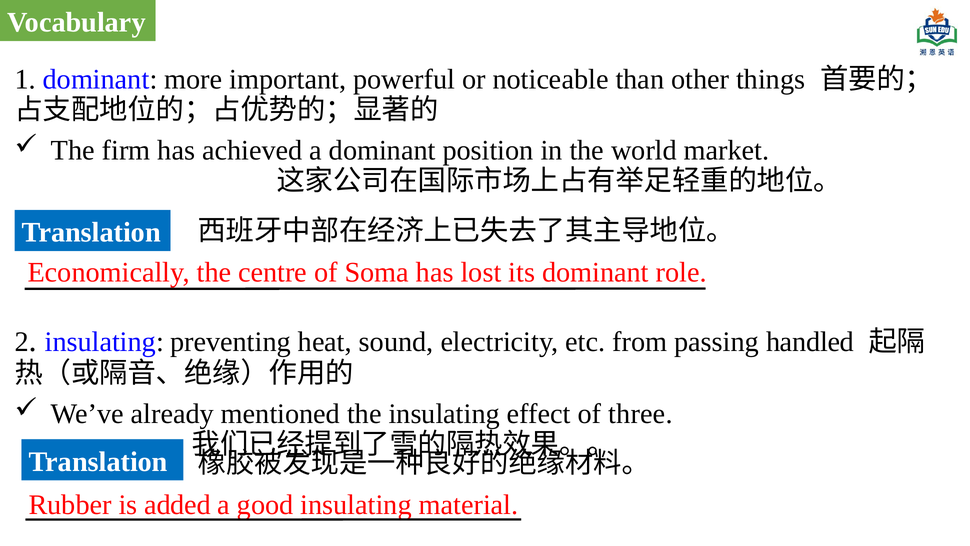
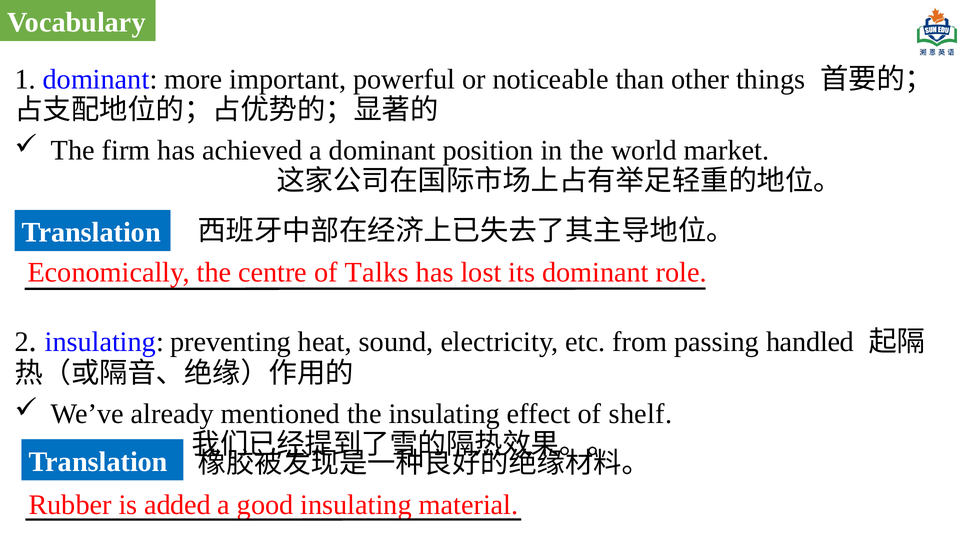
Soma: Soma -> Talks (377, 272)
three: three -> shelf (640, 414)
